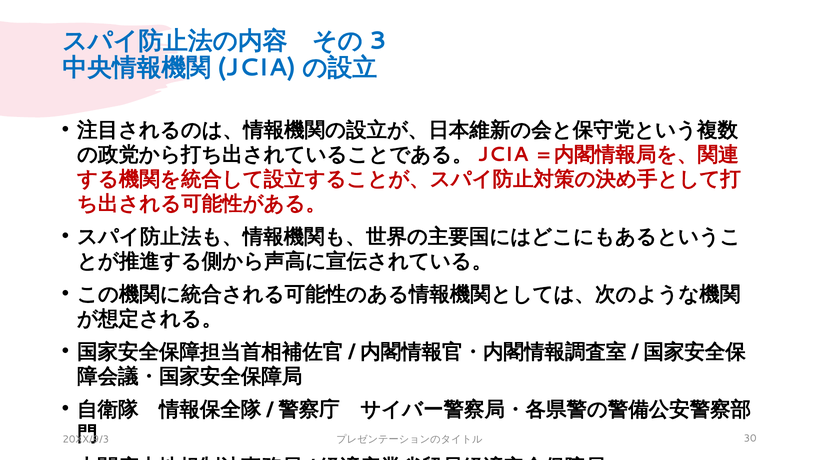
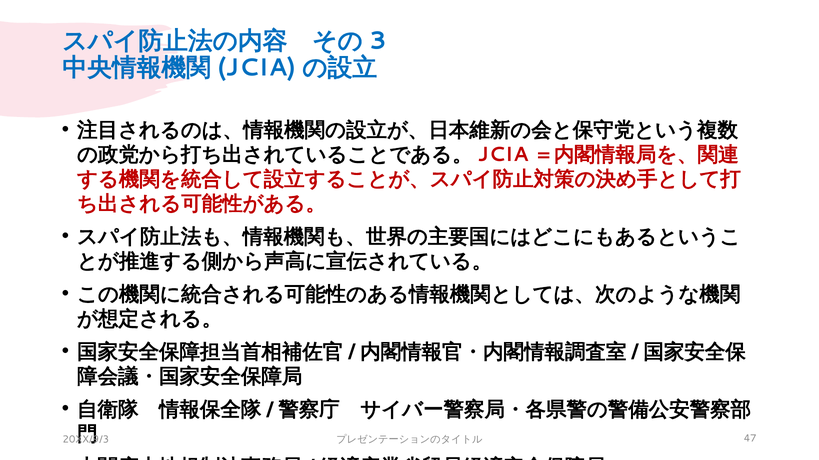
30: 30 -> 47 (750, 439)
